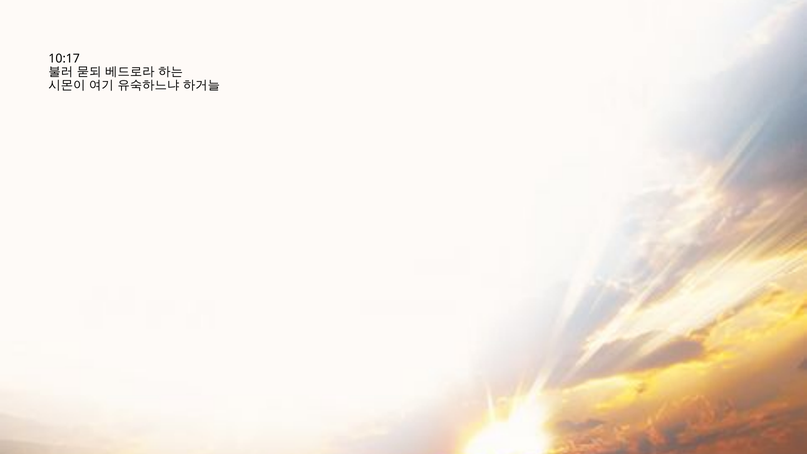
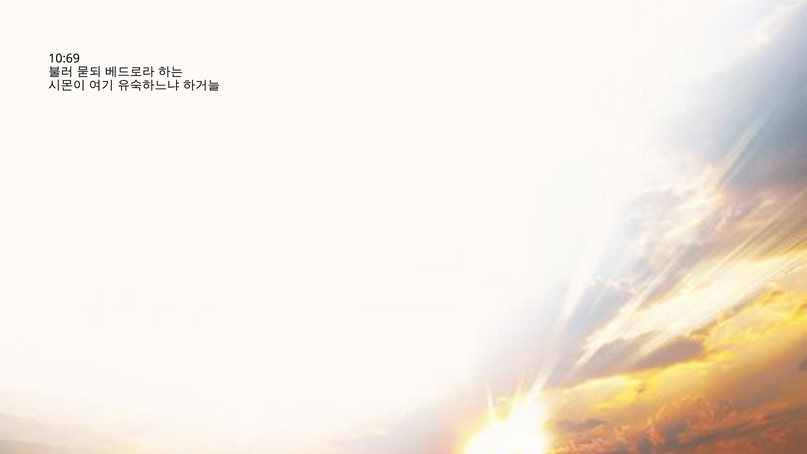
10:17: 10:17 -> 10:69 (64, 59)
